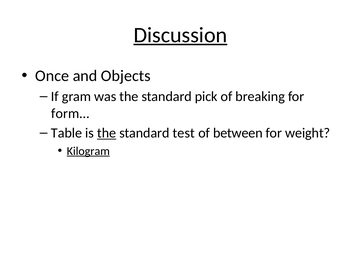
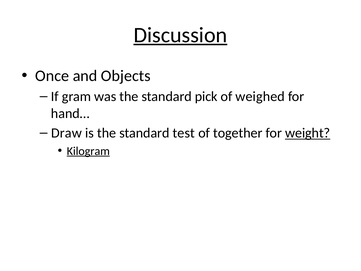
breaking: breaking -> weighed (260, 96)
form…: form… -> hand… (70, 113)
Table: Table -> Draw (66, 133)
the underline: present -> none (107, 133)
between: between -> together (238, 133)
weight underline: none -> present (308, 133)
